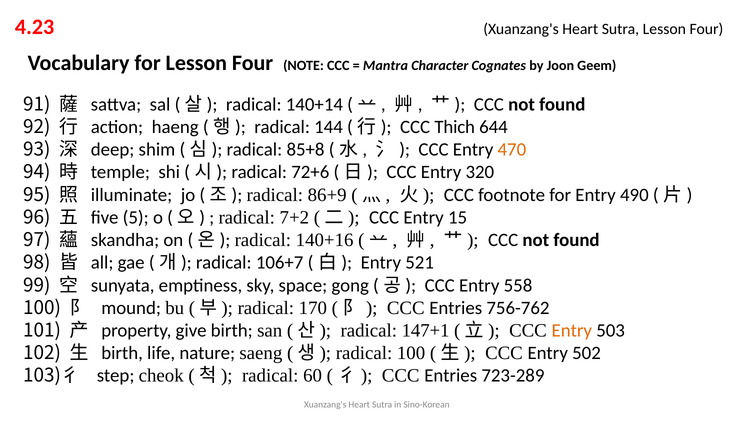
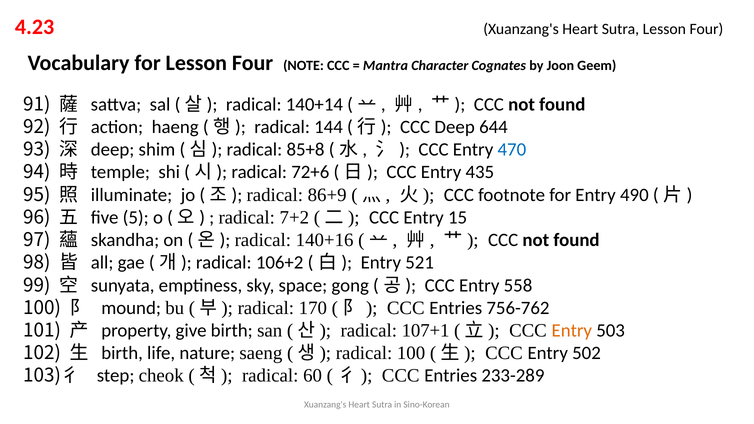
CCC Thich: Thich -> Deep (455, 127)
470 colour: orange -> blue (512, 150)
320: 320 -> 435 (480, 172)
106+7: 106+7 -> 106+2 (280, 263)
147+1: 147+1 -> 107+1 (426, 331)
723-289: 723-289 -> 233-289 (513, 376)
